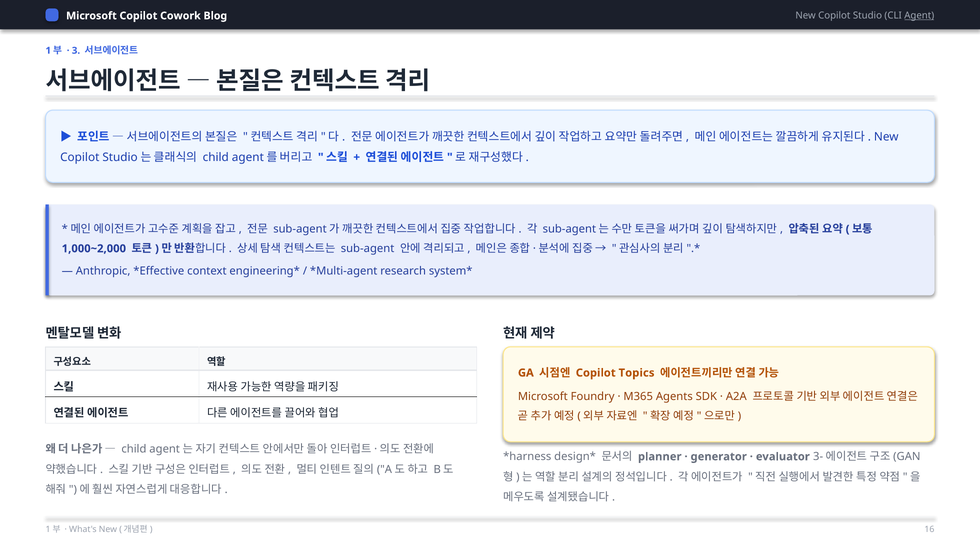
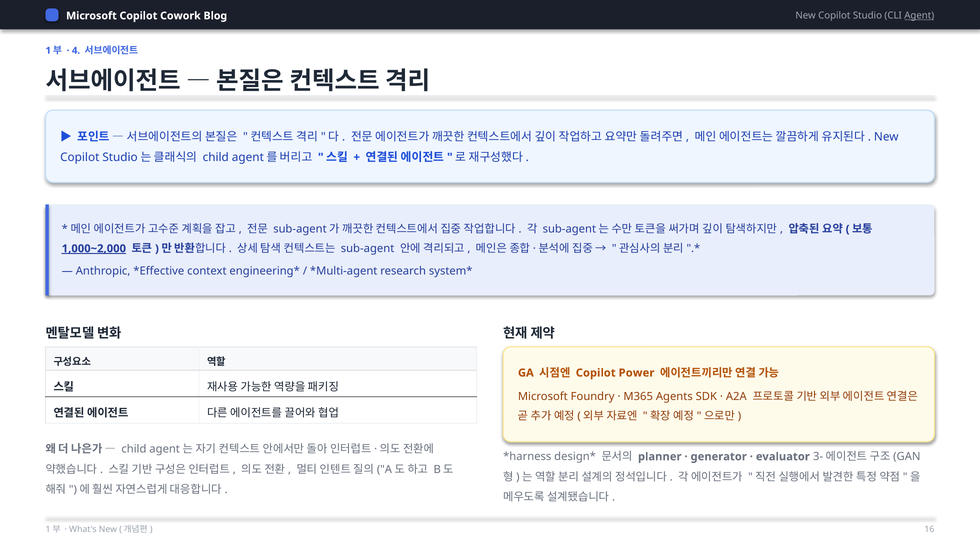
3: 3 -> 4 (76, 51)
1,000~2,000 underline: none -> present (94, 249)
Topics: Topics -> Power (637, 373)
